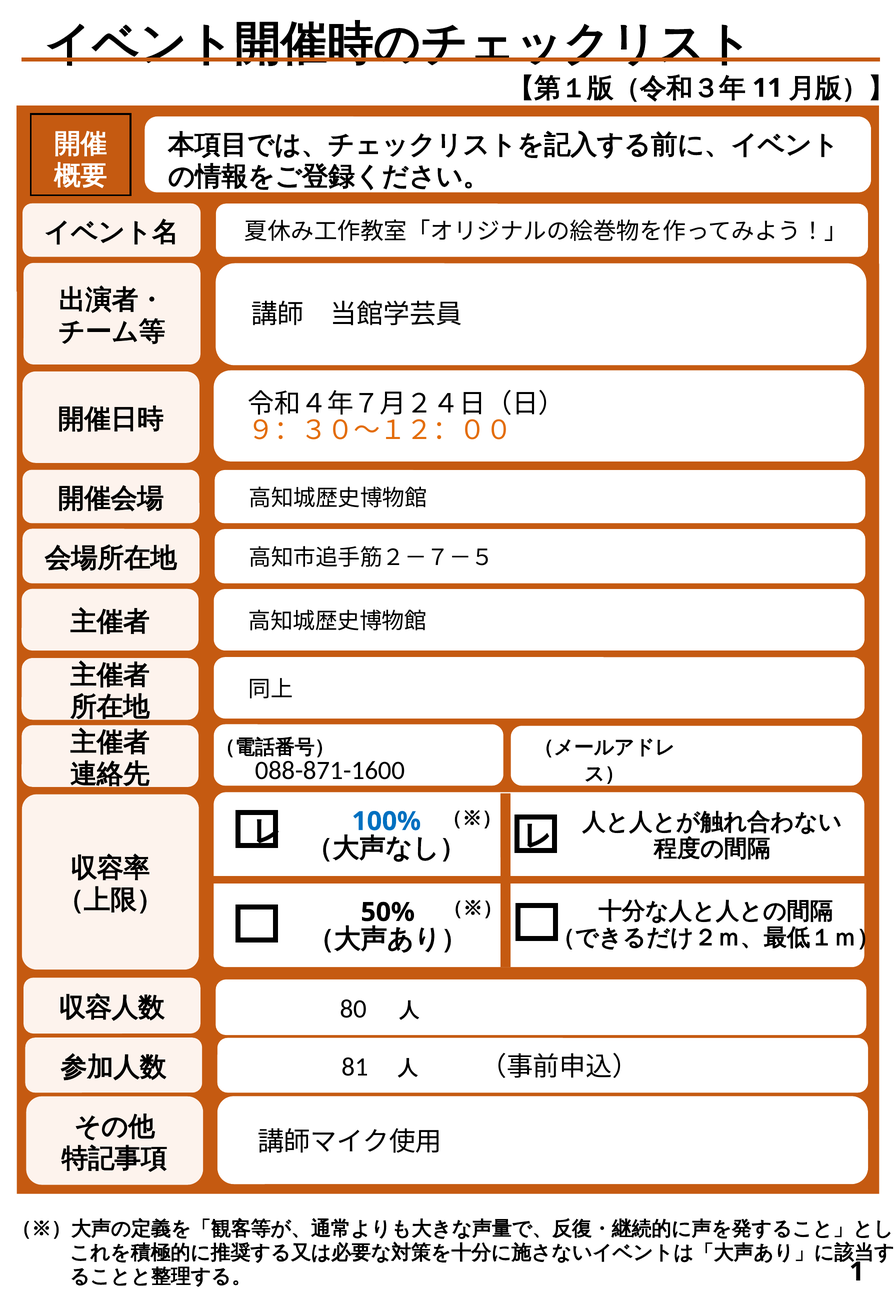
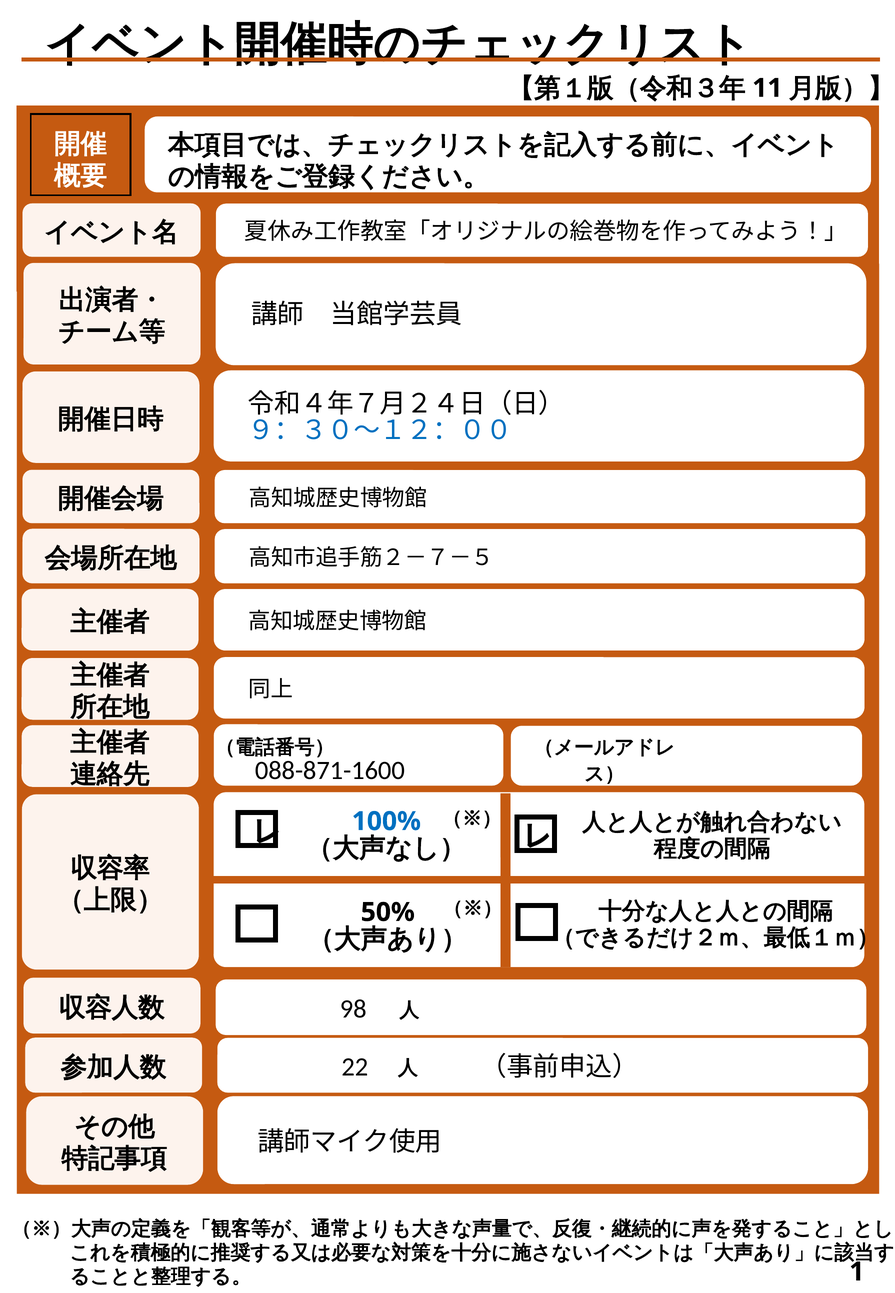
９：３０～１２：００ colour: orange -> blue (380, 430)
80: 80 -> 98 (353, 1009)
81: 81 -> 22 (355, 1067)
